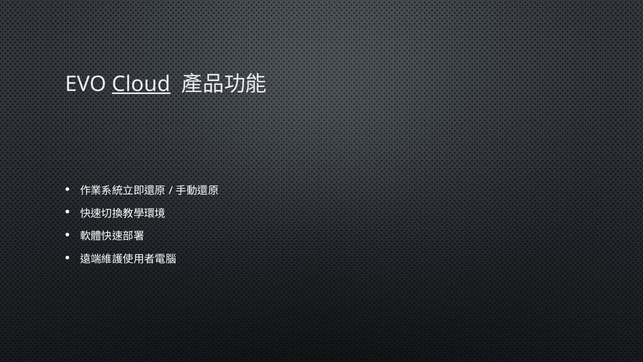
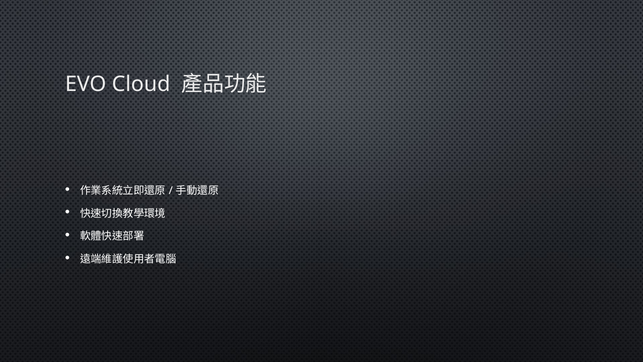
Cloud underline: present -> none (141, 84)
